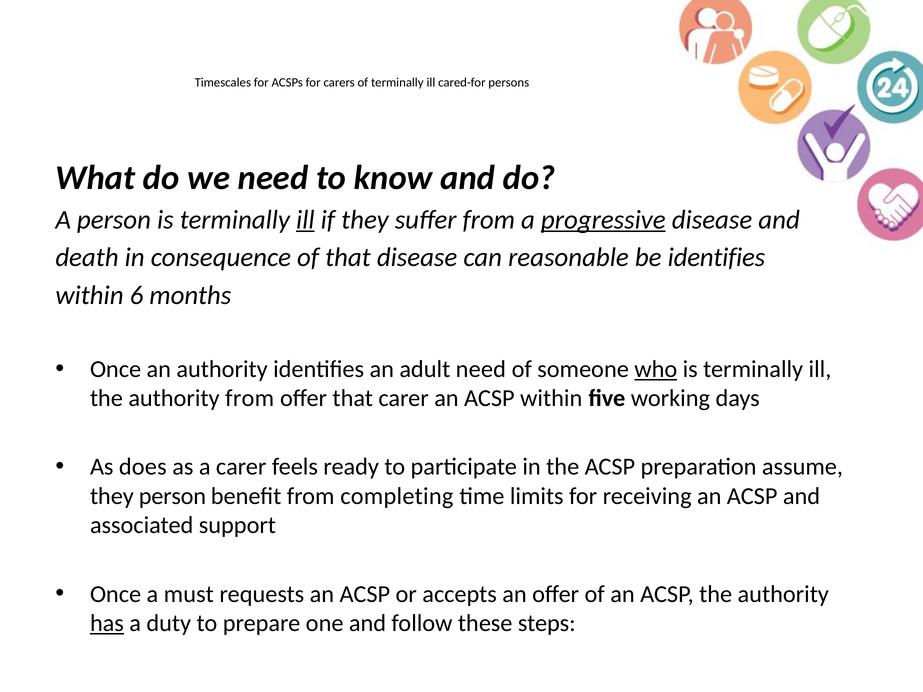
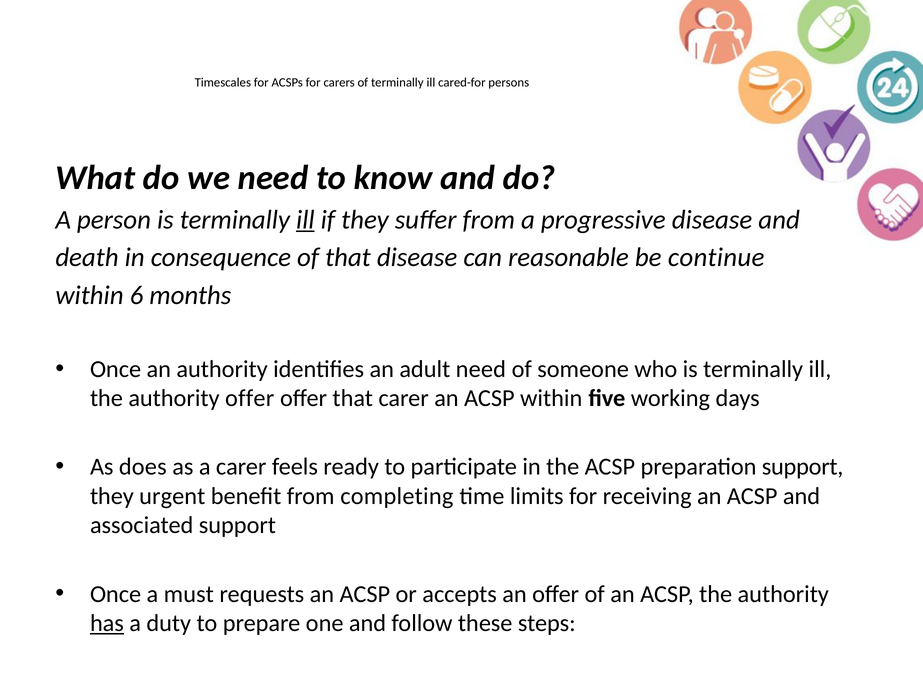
progressive underline: present -> none (603, 220)
be identifies: identifies -> continue (716, 258)
who underline: present -> none (656, 369)
authority from: from -> offer (250, 398)
preparation assume: assume -> support (803, 467)
they person: person -> urgent (172, 496)
